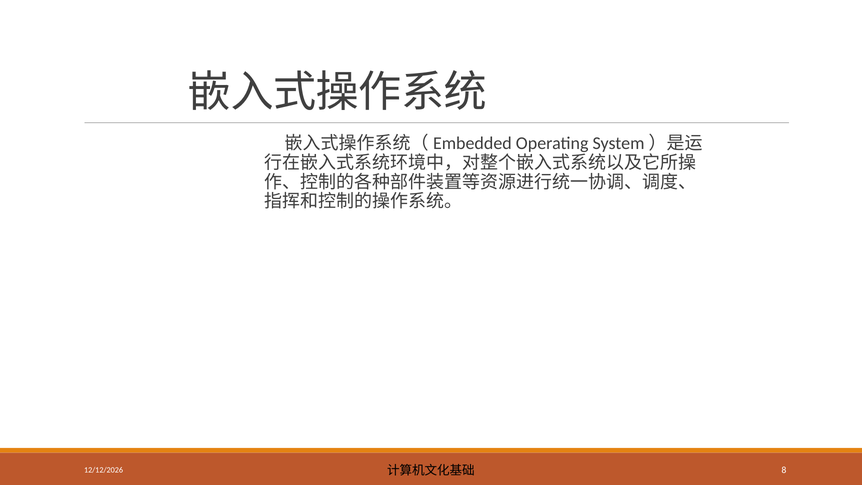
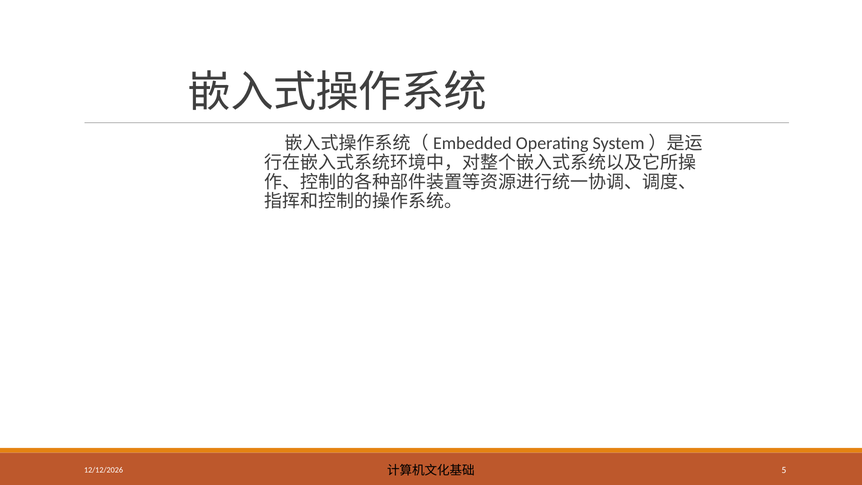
8: 8 -> 5 (784, 470)
